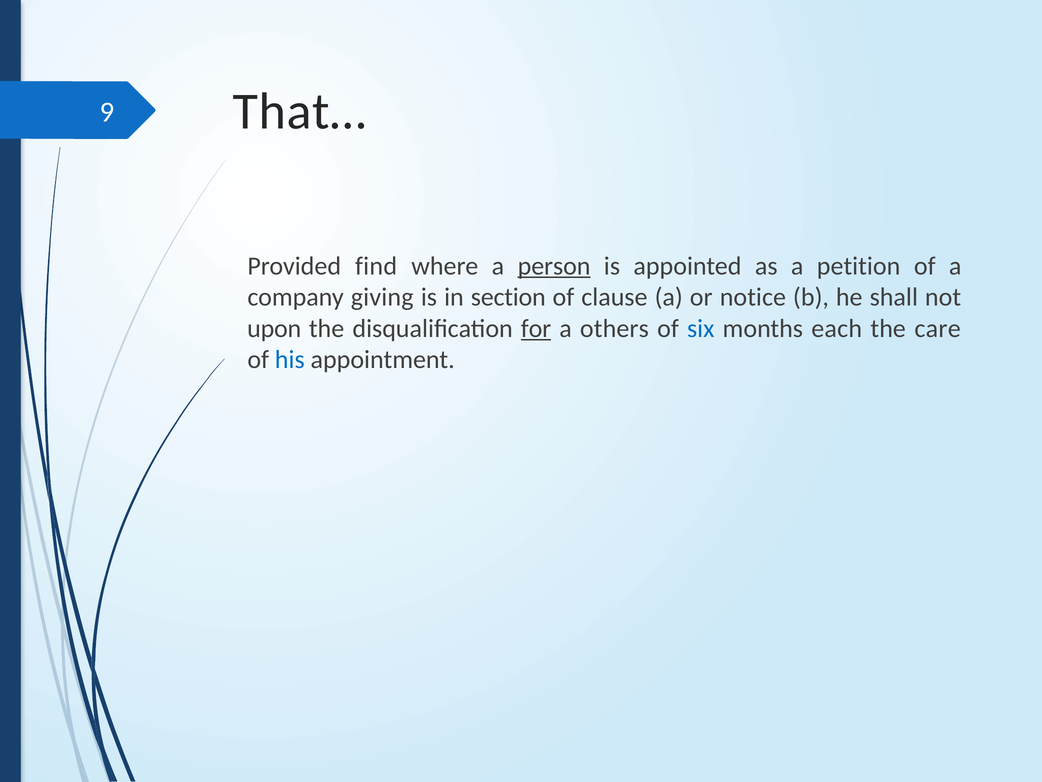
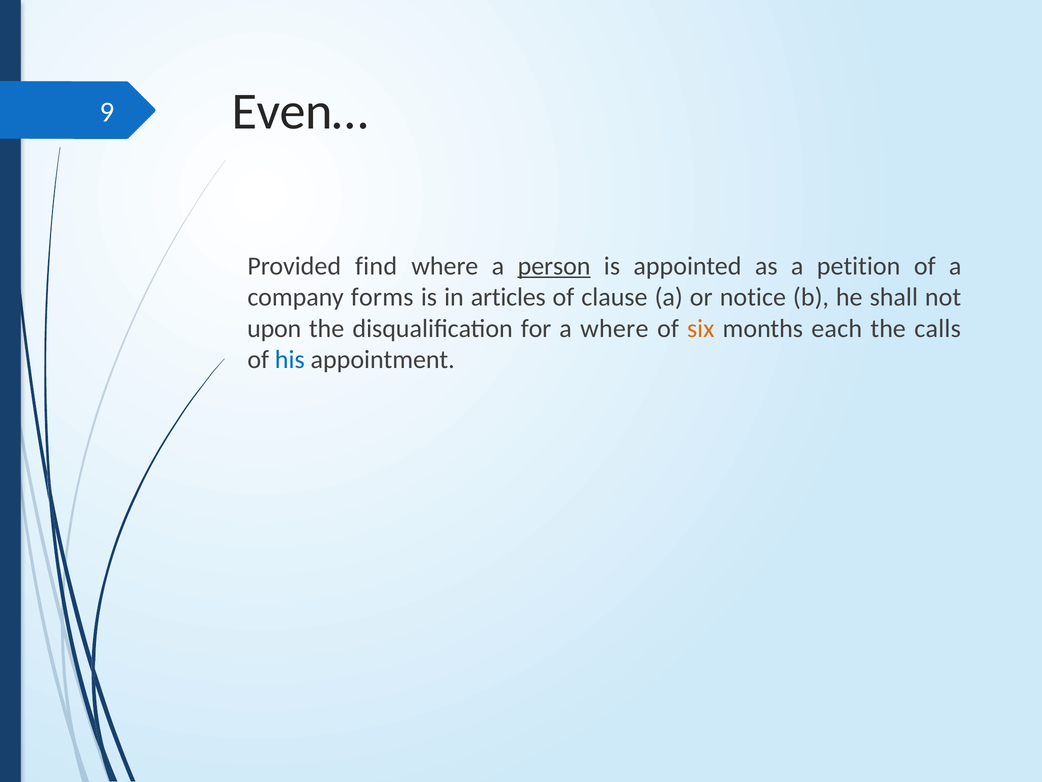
That…: That… -> Even… (300, 111)
giving: giving -> forms (382, 297)
section: section -> articles (508, 297)
for underline: present -> none (536, 328)
a others: others -> where (614, 328)
six colour: blue -> orange (701, 328)
care: care -> calls (938, 328)
